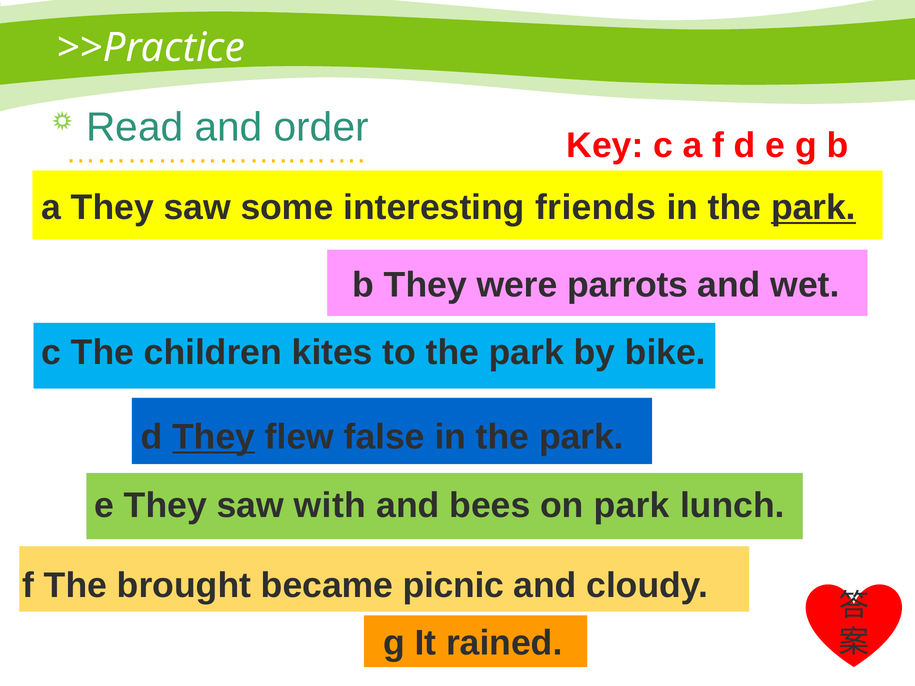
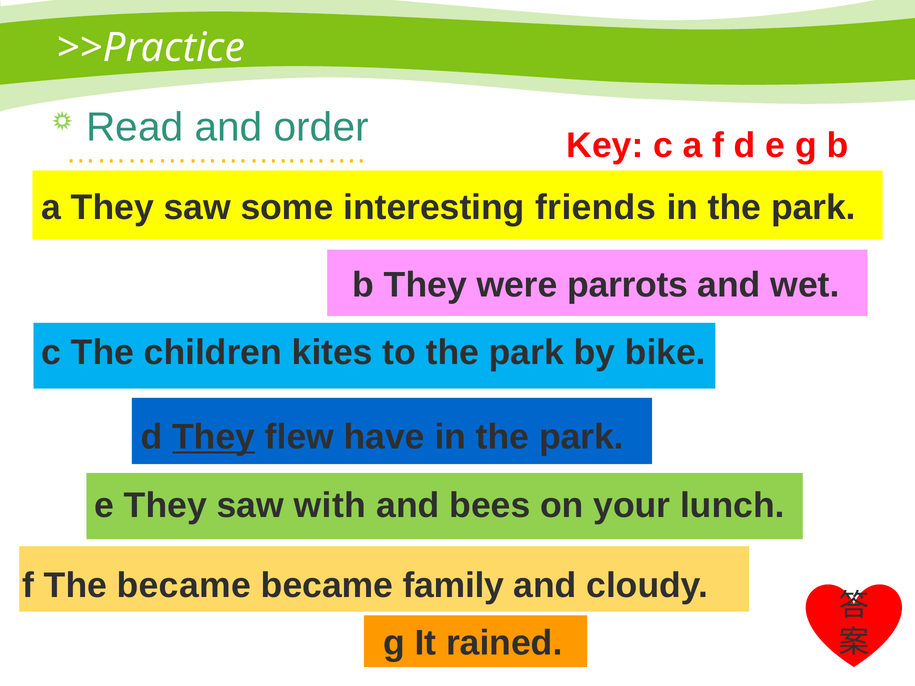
park underline: present -> none (813, 208)
false: false -> have (384, 437)
on park: park -> your (632, 506)
The brought: brought -> became (184, 586)
picnic: picnic -> family (453, 586)
